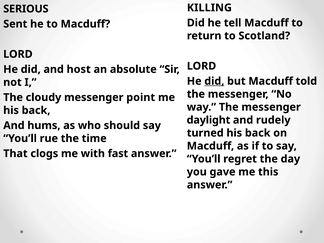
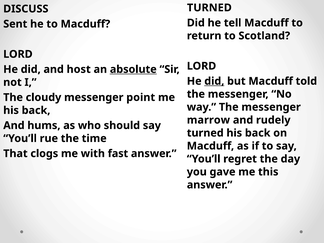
KILLING: KILLING -> TURNED (209, 8)
SERIOUS: SERIOUS -> DISCUSS (26, 9)
absolute underline: none -> present (133, 69)
daylight: daylight -> marrow (208, 120)
